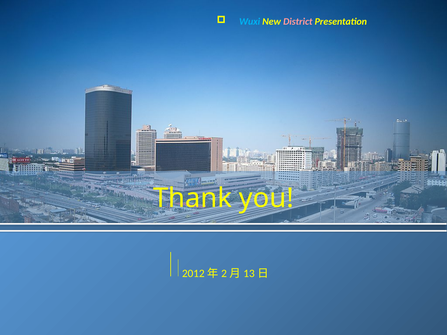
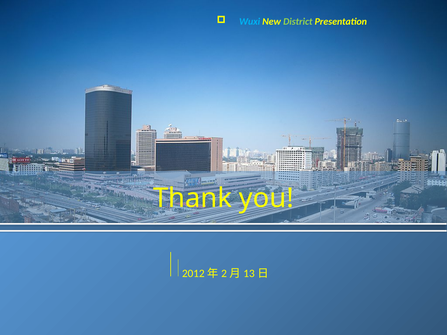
District colour: pink -> light green (298, 22)
